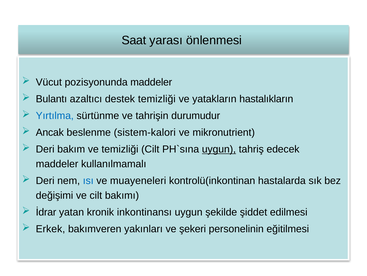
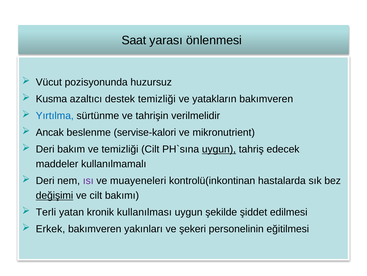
pozisyonunda maddeler: maddeler -> huzursuz (151, 82)
Bulantı: Bulantı -> Kusma (51, 99)
yatakların hastalıkların: hastalıkların -> bakımveren (266, 99)
durumudur: durumudur -> verilmelidir (196, 116)
sistem-kalori: sistem-kalori -> servise-kalori (145, 132)
ısı colour: blue -> purple (88, 180)
değişimi underline: none -> present (54, 195)
İdrar: İdrar -> Terli (46, 212)
inkontinansı: inkontinansı -> kullanılması (144, 212)
